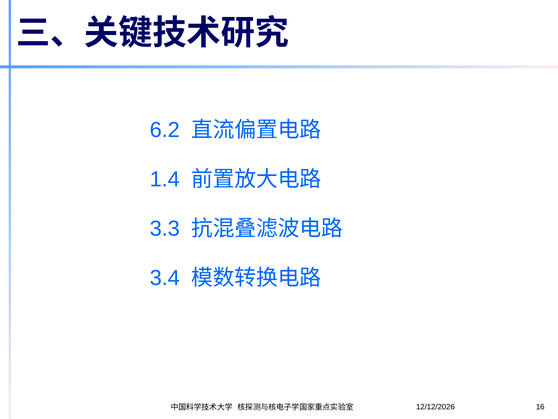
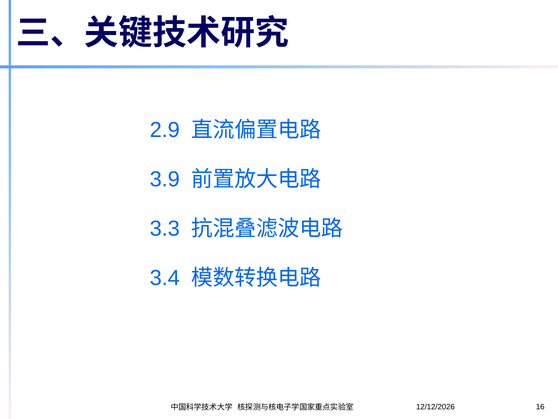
6.2: 6.2 -> 2.9 (165, 130)
1.4: 1.4 -> 3.9 (165, 179)
